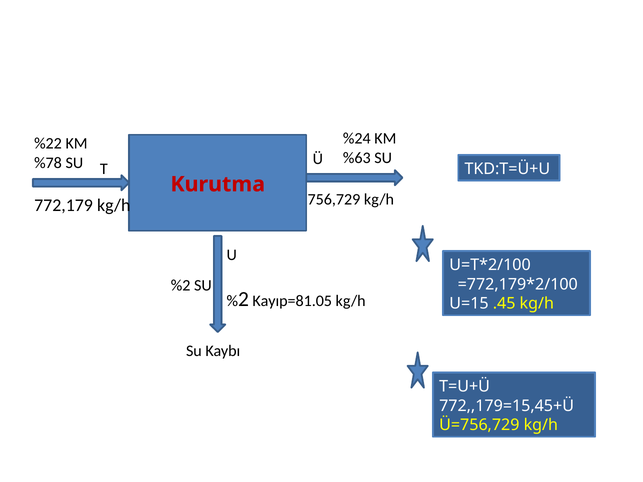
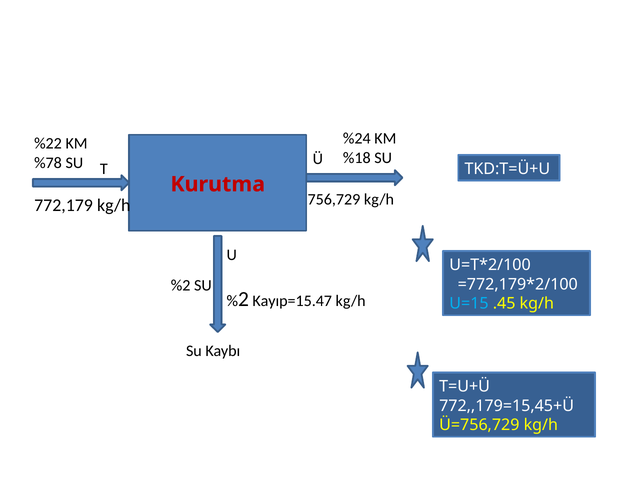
%63: %63 -> %18 (357, 158)
Kayıp=81.05: Kayıp=81.05 -> Kayıp=15.47 (292, 301)
U=15 colour: white -> light blue (469, 304)
